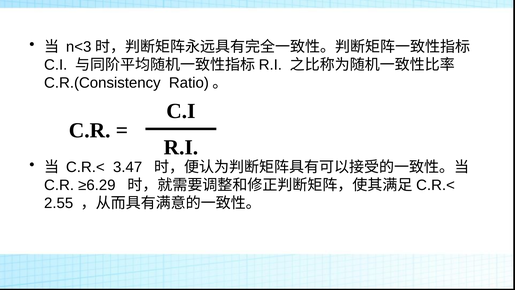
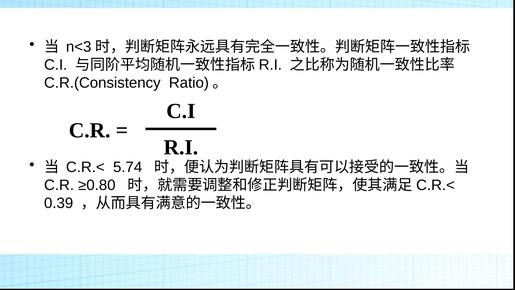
3.47: 3.47 -> 5.74 (128, 167)
≥6.29: ≥6.29 -> ≥0.80 (97, 185)
2.55: 2.55 -> 0.39 (59, 203)
